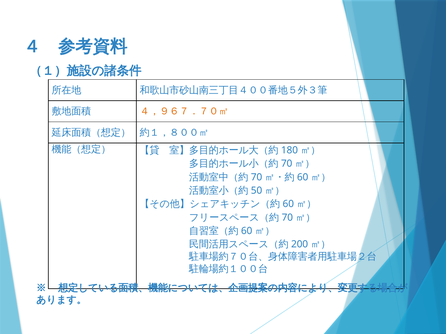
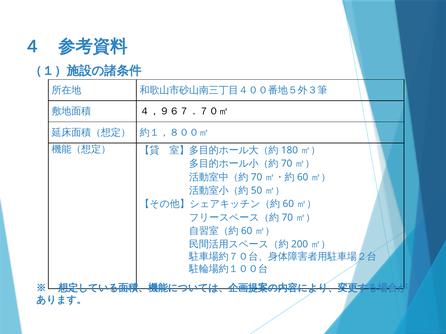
４，９６７．７０㎡ colour: orange -> black (184, 111)
